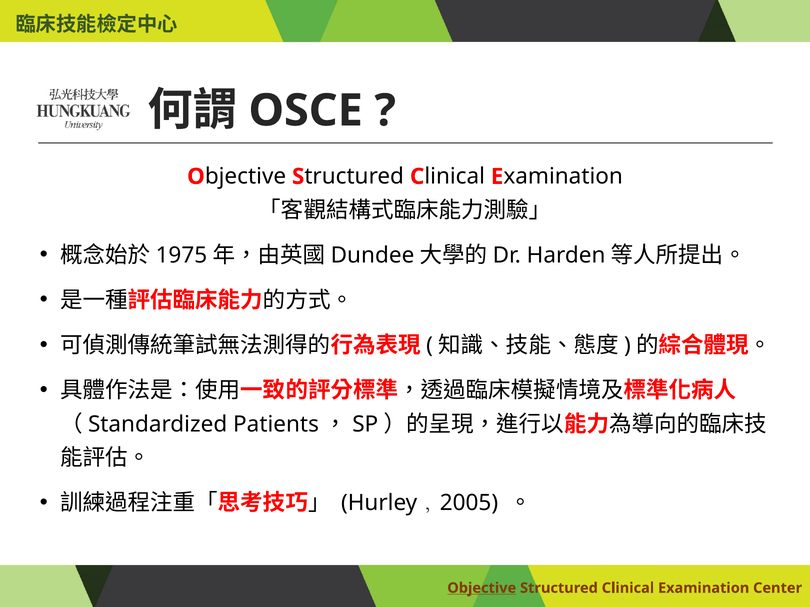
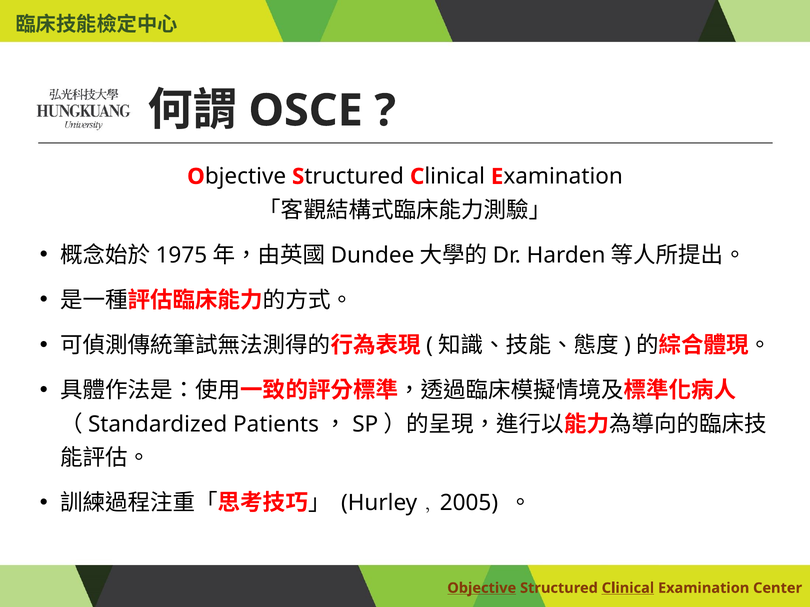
Clinical underline: none -> present (628, 588)
